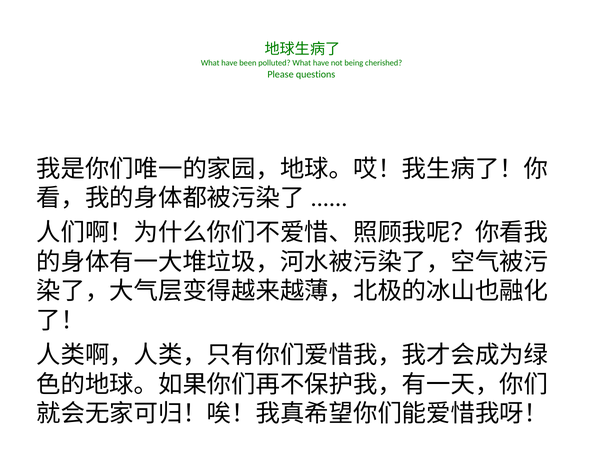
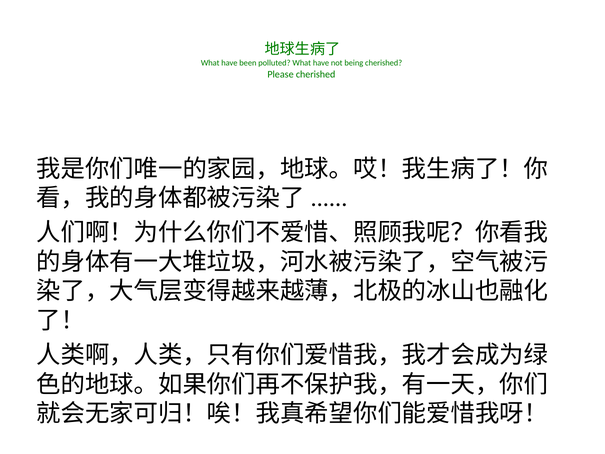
Please questions: questions -> cherished (316, 74)
